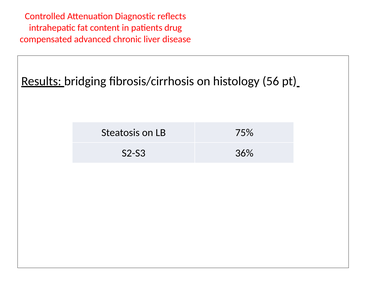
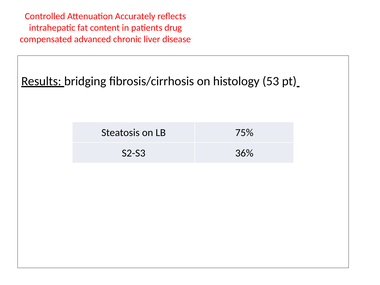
Diagnostic: Diagnostic -> Accurately (135, 16)
56: 56 -> 53 (271, 81)
